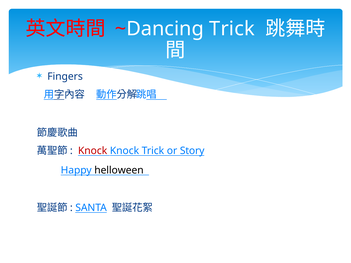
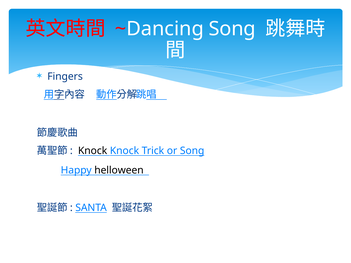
~Dancing Trick: Trick -> Song (232, 29)
Knock colour: red -> black (93, 151)
or Story: Story -> Song (192, 151)
